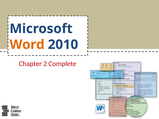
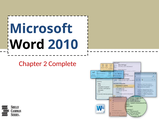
Word colour: orange -> black (27, 45)
